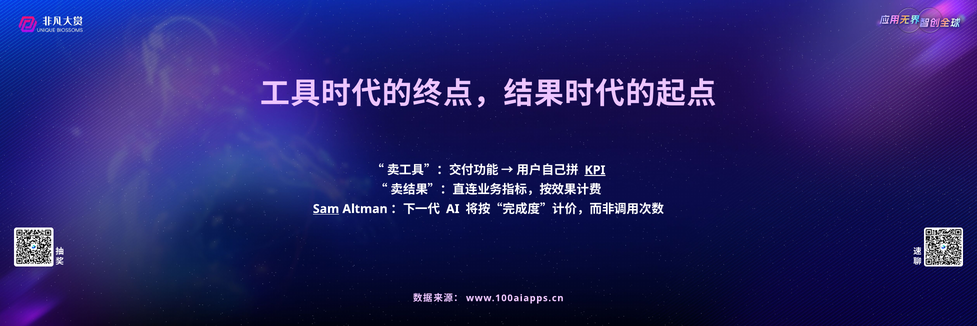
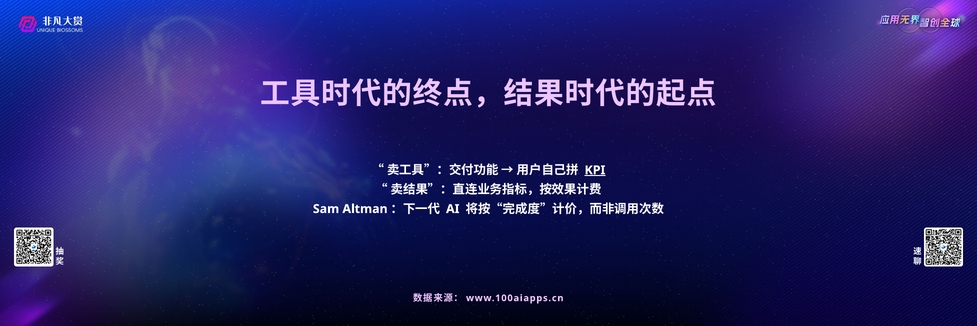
Sam underline: present -> none (326, 209)
